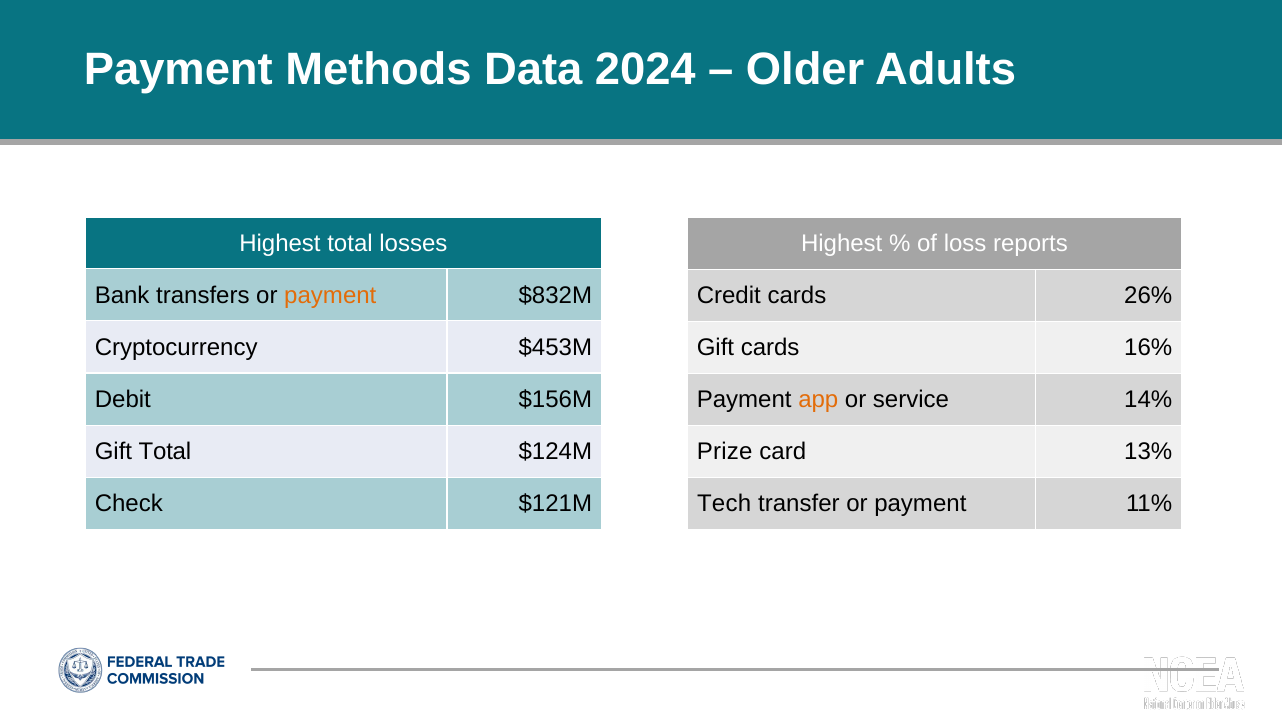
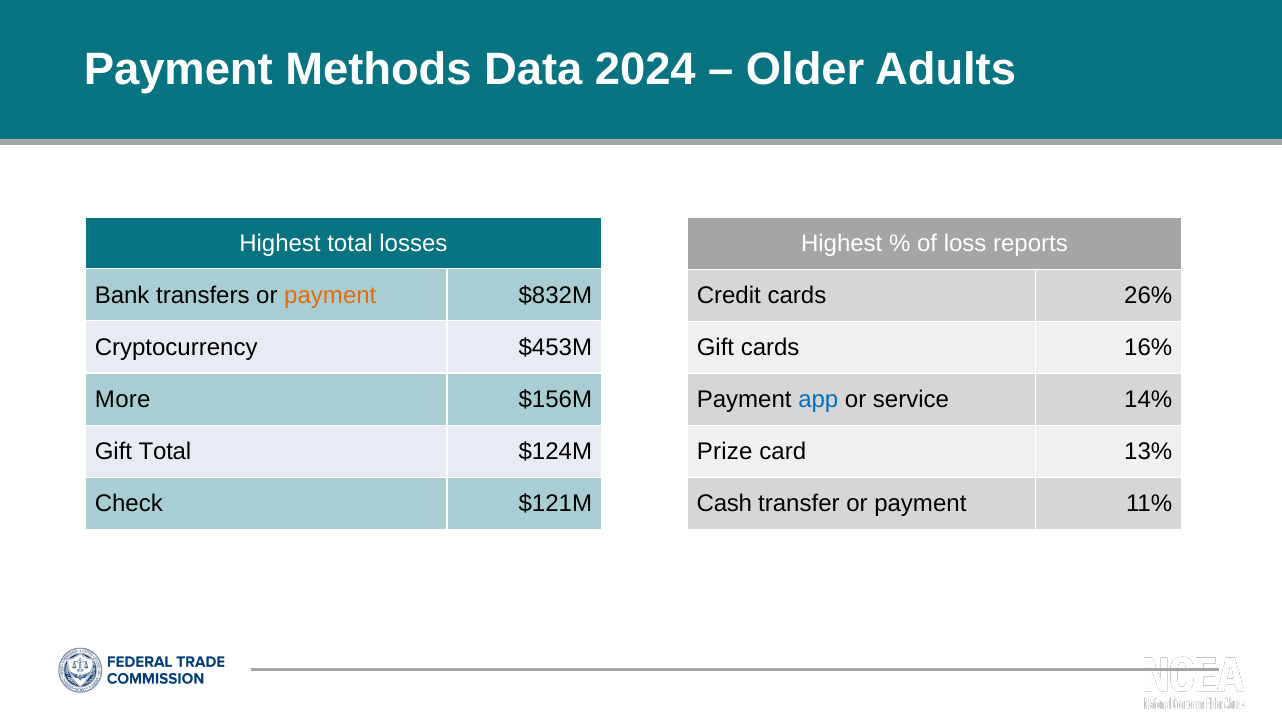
Debit: Debit -> More (123, 400)
app colour: orange -> blue (818, 400)
Tech: Tech -> Cash (724, 504)
